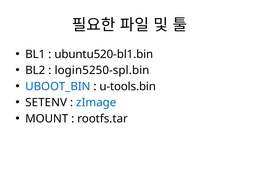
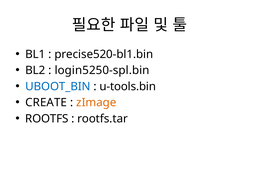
ubuntu520-bl1.bin: ubuntu520-bl1.bin -> precise520-bl1.bin (104, 54)
SETENV: SETENV -> CREATE (46, 103)
zImage colour: blue -> orange (96, 103)
MOUNT: MOUNT -> ROOTFS (47, 119)
